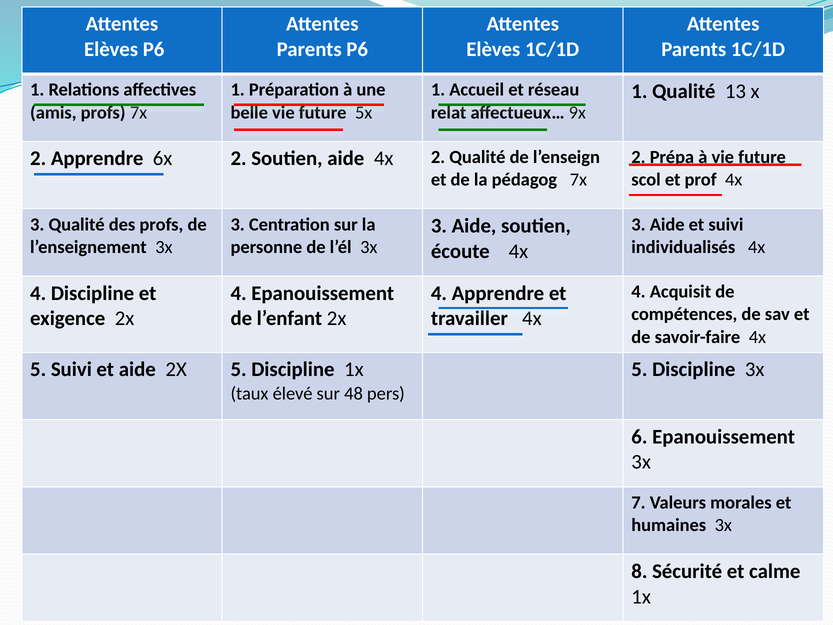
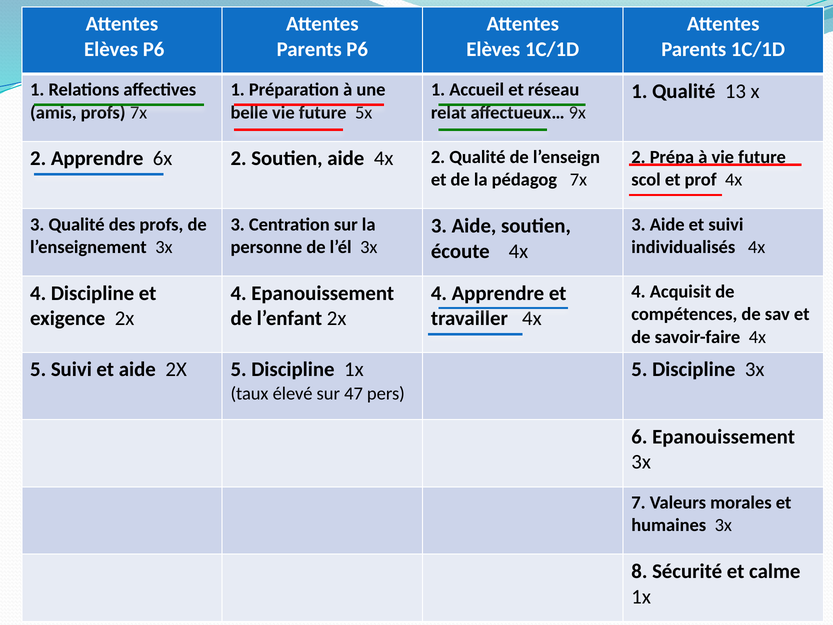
48: 48 -> 47 (354, 393)
